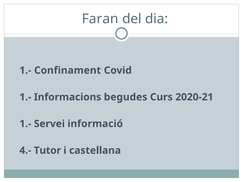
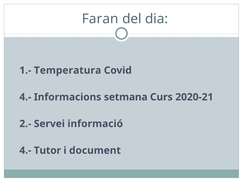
Confinament: Confinament -> Temperatura (68, 70)
1.-: 1.- -> 4.- (25, 97)
begudes: begudes -> setmana (126, 97)
1.-: 1.- -> 2.- (25, 124)
castellana: castellana -> document (95, 151)
